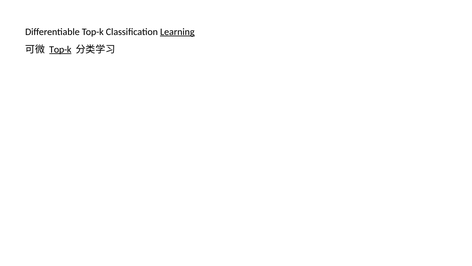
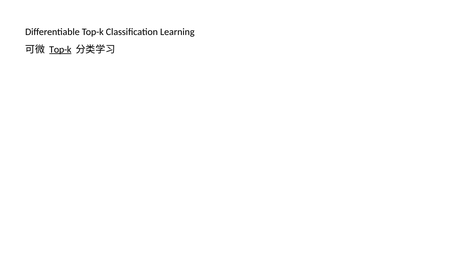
Learning underline: present -> none (177, 32)
